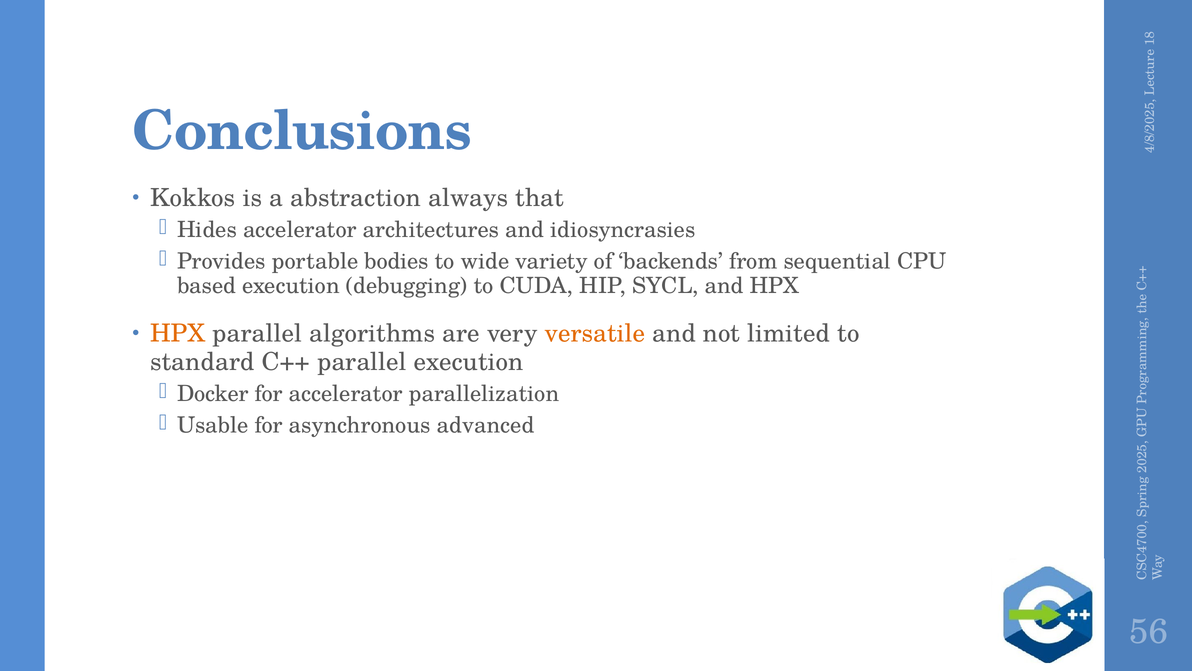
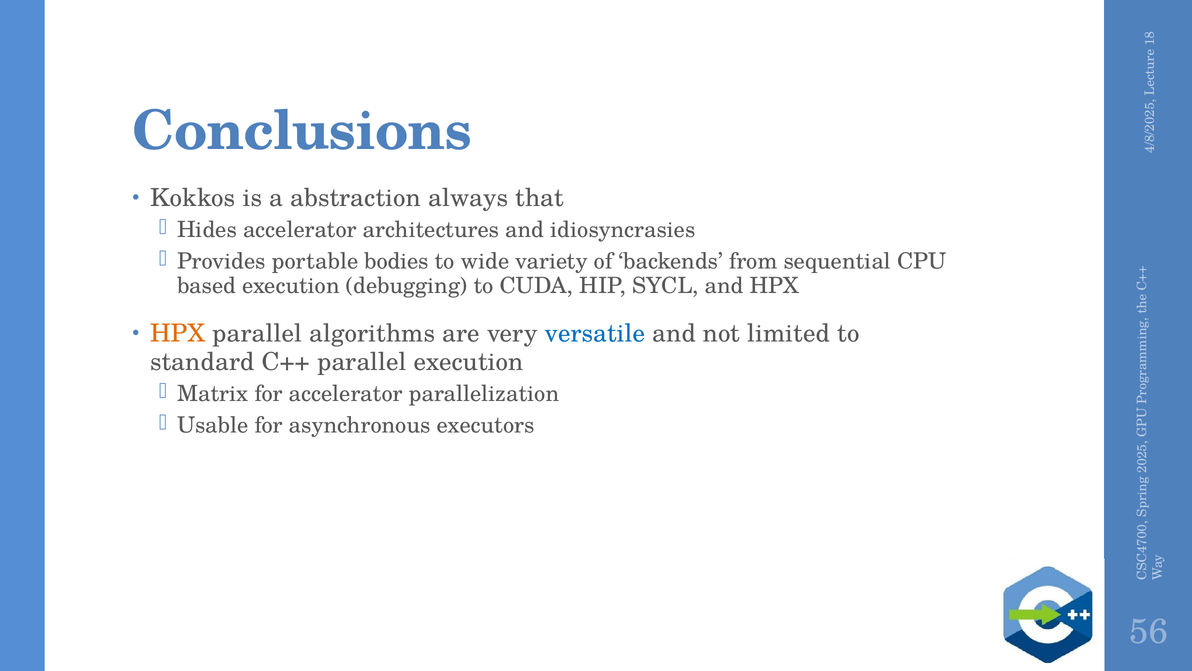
versatile colour: orange -> blue (595, 333)
Docker: Docker -> Matrix (213, 394)
advanced: advanced -> executors (486, 425)
